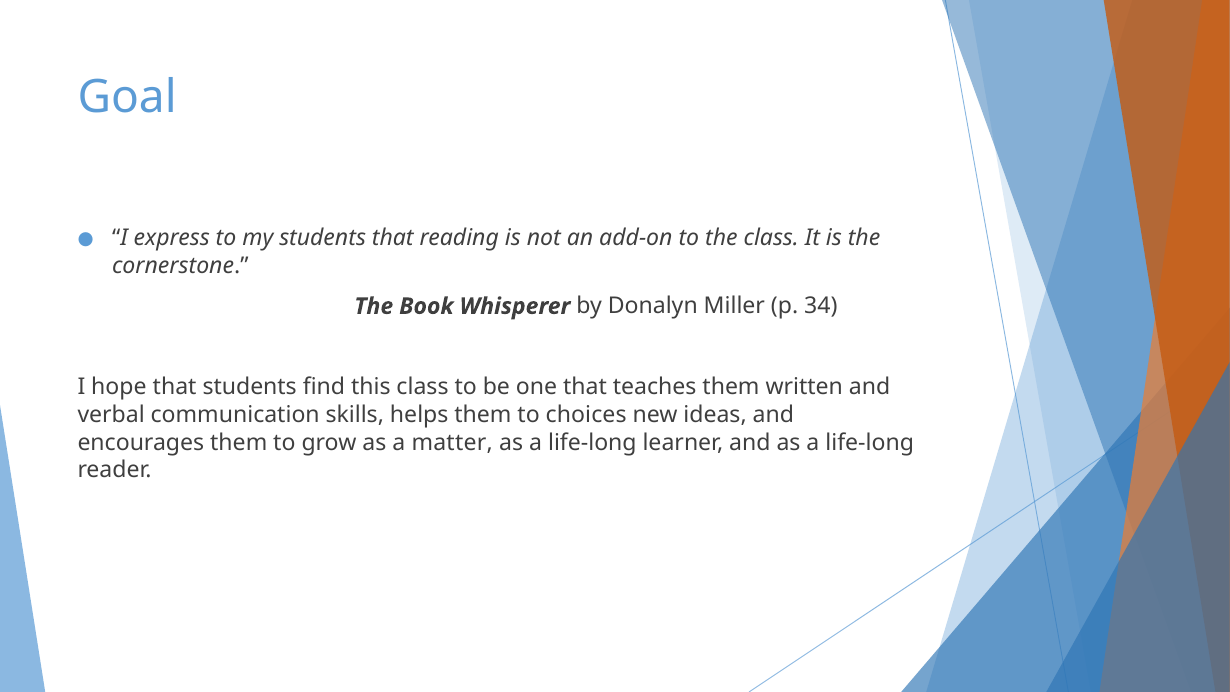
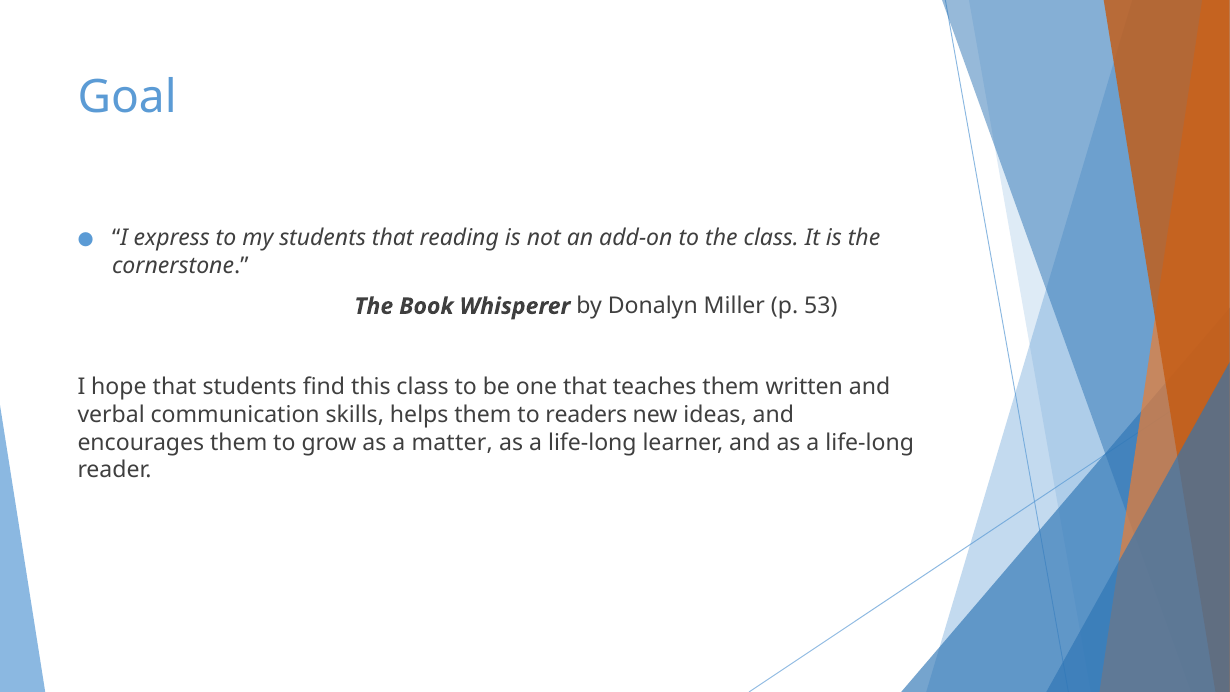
34: 34 -> 53 (821, 306)
choices: choices -> readers (586, 415)
